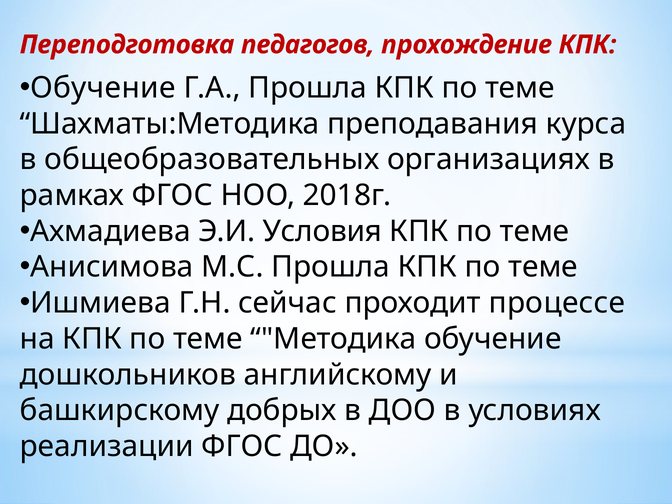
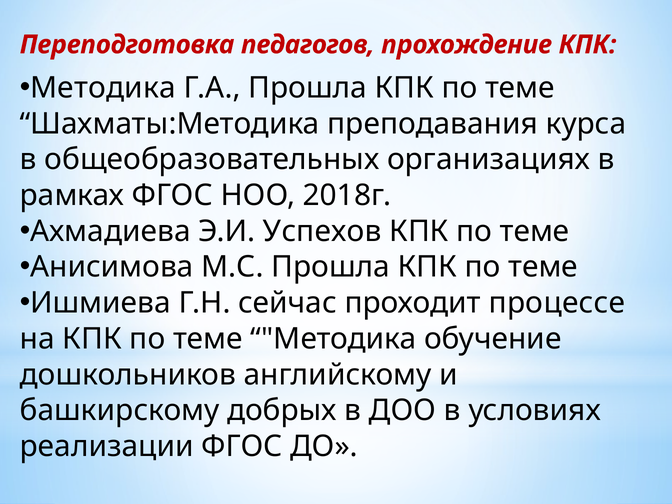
Обучение: Обучение -> Методика (103, 88)
Условия: Условия -> Успехов (322, 231)
